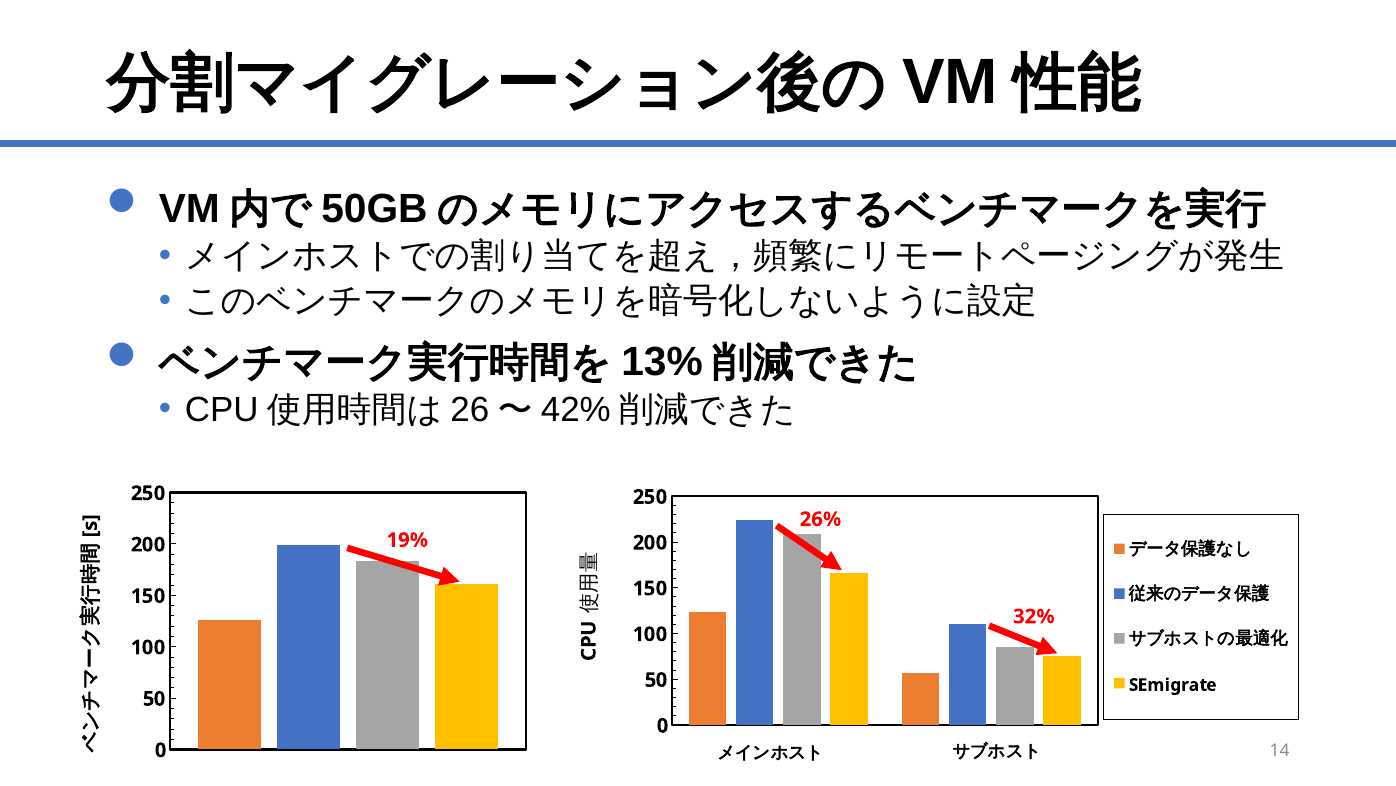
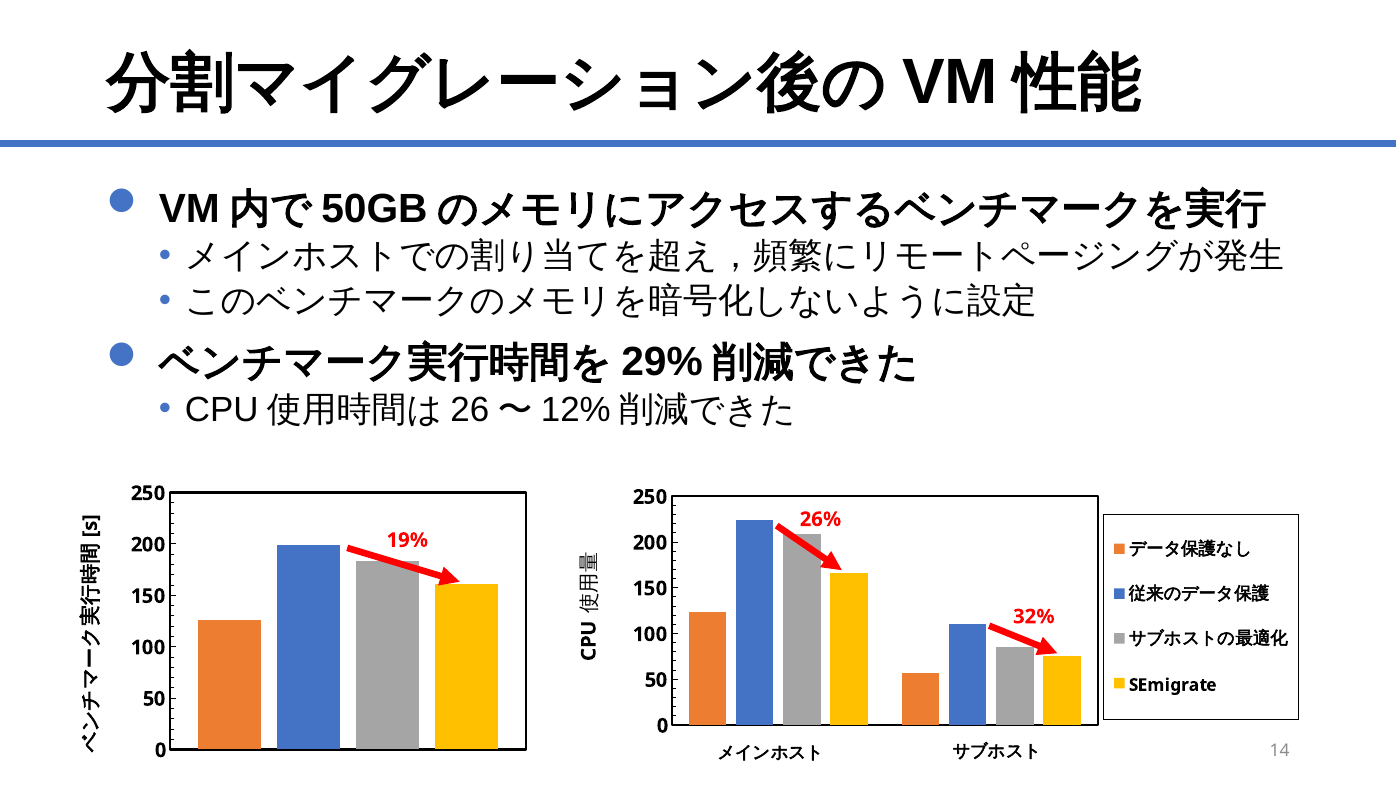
13%: 13% -> 29% (662, 362)
42%: 42% -> 12% (576, 409)
